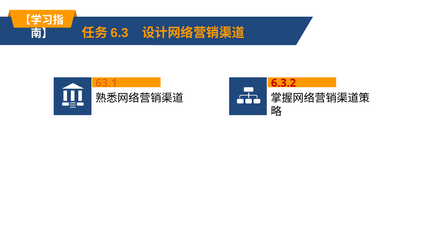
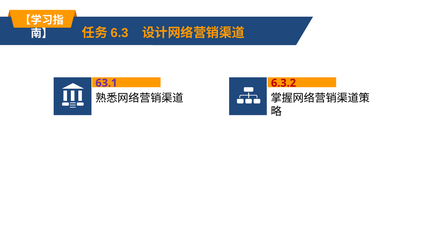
63.1 colour: orange -> purple (106, 83)
